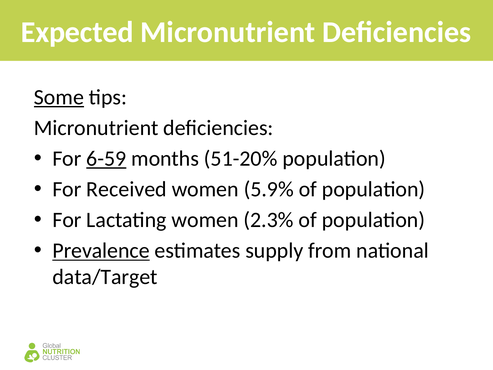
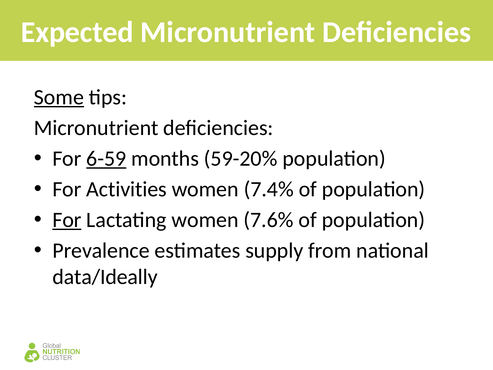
51-20%: 51-20% -> 59-20% (241, 159)
Received: Received -> Activities (127, 189)
5.9%: 5.9% -> 7.4% (269, 189)
For underline: none -> present (67, 220)
2.3%: 2.3% -> 7.6% (269, 220)
Prevalence underline: present -> none (101, 251)
data/Target: data/Target -> data/Ideally (105, 277)
